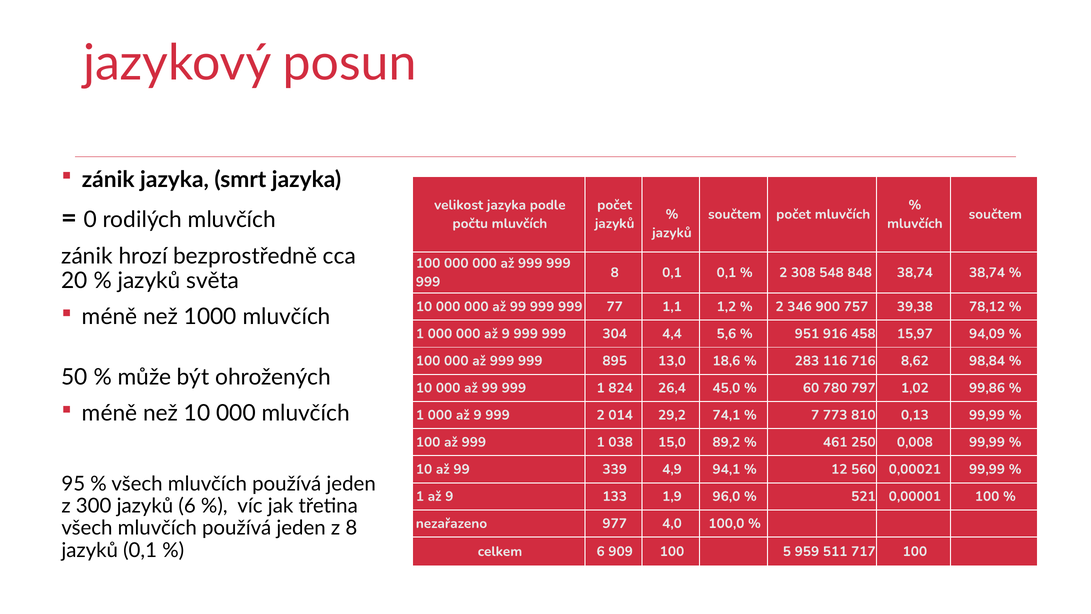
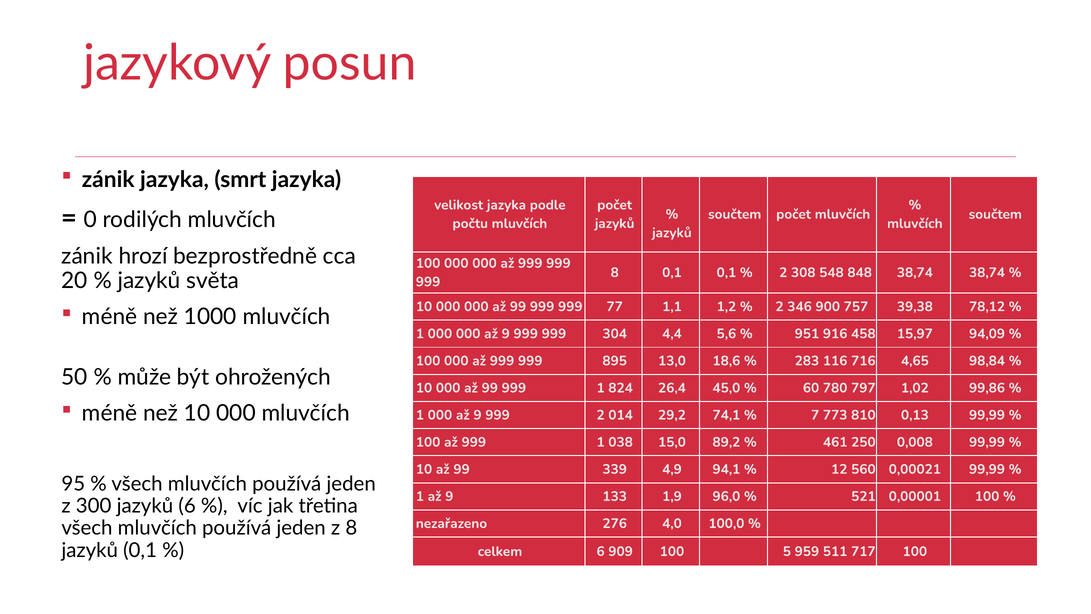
8,62: 8,62 -> 4,65 (915, 361)
977: 977 -> 276 (615, 523)
